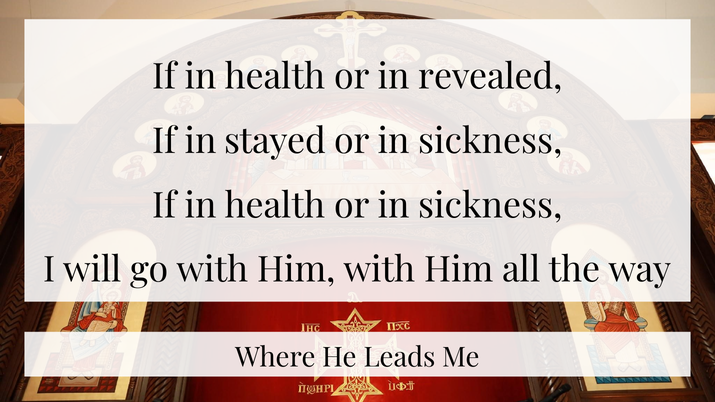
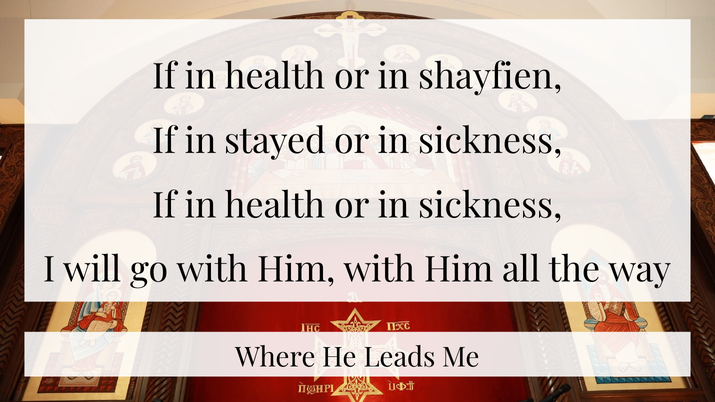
revealed: revealed -> shayfien (490, 77)
